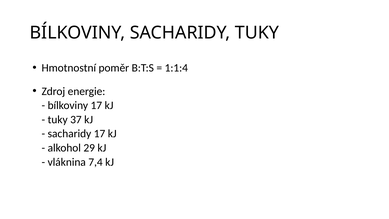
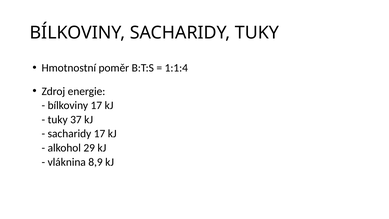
7,4: 7,4 -> 8,9 (96, 162)
